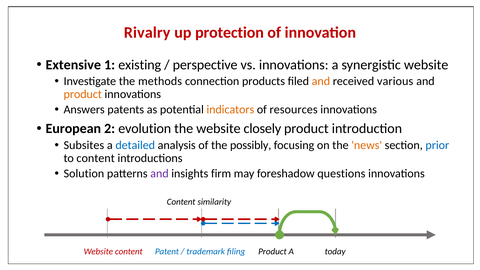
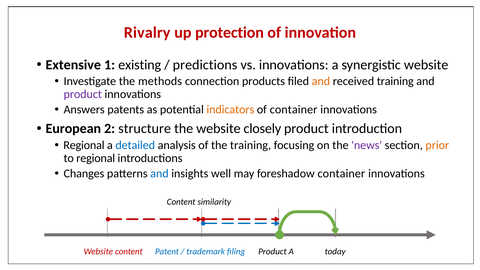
perspective: perspective -> predictions (205, 65)
received various: various -> training (395, 81)
product colour: orange -> purple (83, 94)
of resources: resources -> container (294, 110)
evolution: evolution -> structure (145, 129)
Subsites: Subsites -> Regional (84, 145)
the possibly: possibly -> training (251, 145)
news colour: orange -> purple (367, 145)
prior colour: blue -> orange (437, 145)
to content: content -> regional (96, 158)
Solution: Solution -> Changes (84, 174)
and colour: purple -> blue (159, 174)
firm: firm -> well (221, 174)
foreshadow questions: questions -> container (341, 174)
